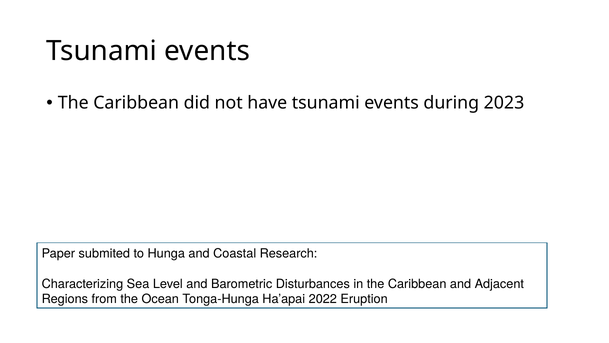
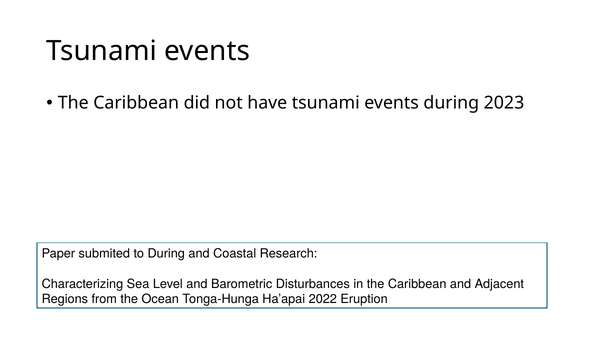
to Hunga: Hunga -> During (166, 253)
